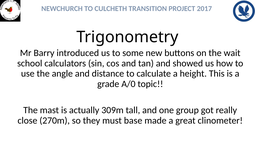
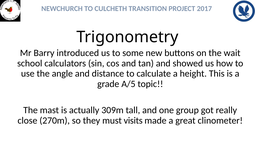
A/0: A/0 -> A/5 (128, 84)
base: base -> visits (133, 120)
